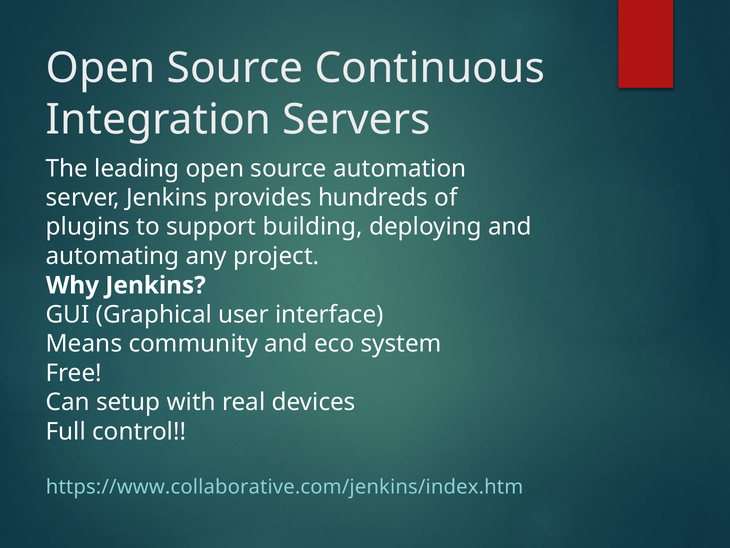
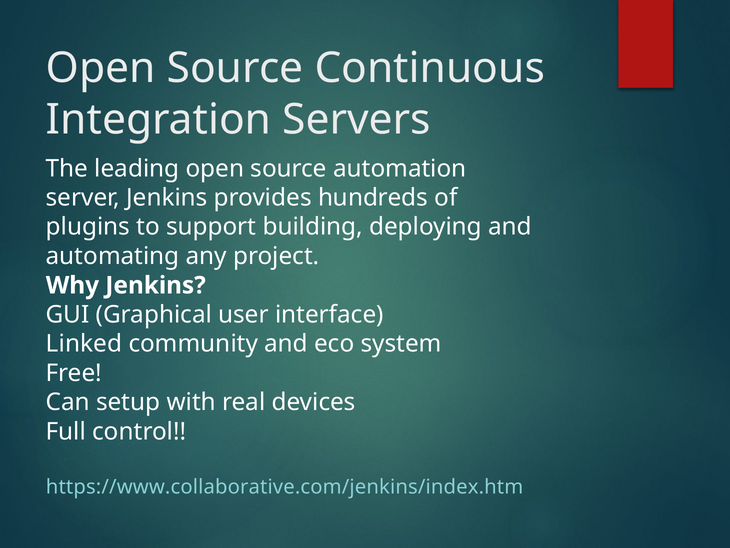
Means: Means -> Linked (84, 344)
